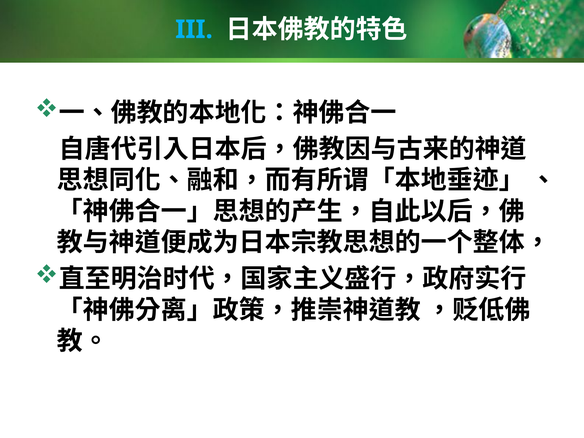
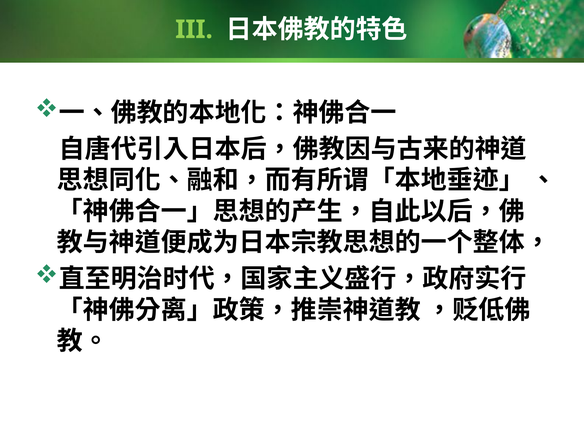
III colour: light blue -> light green (194, 30)
